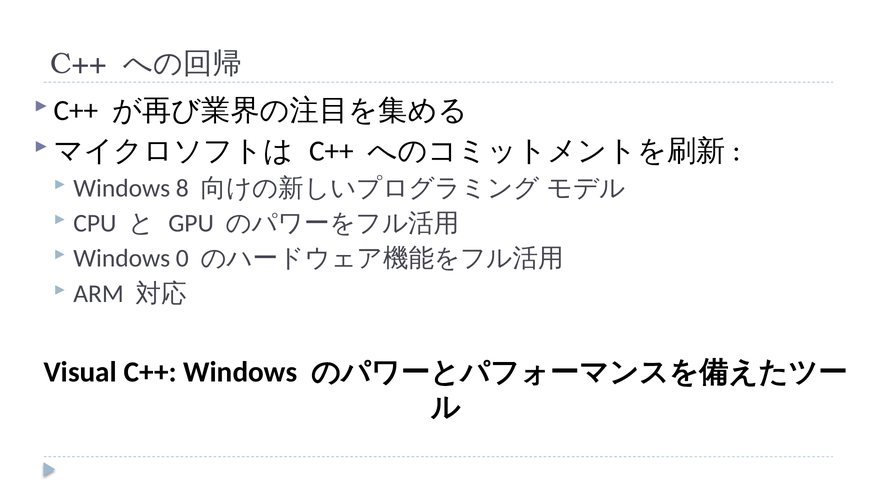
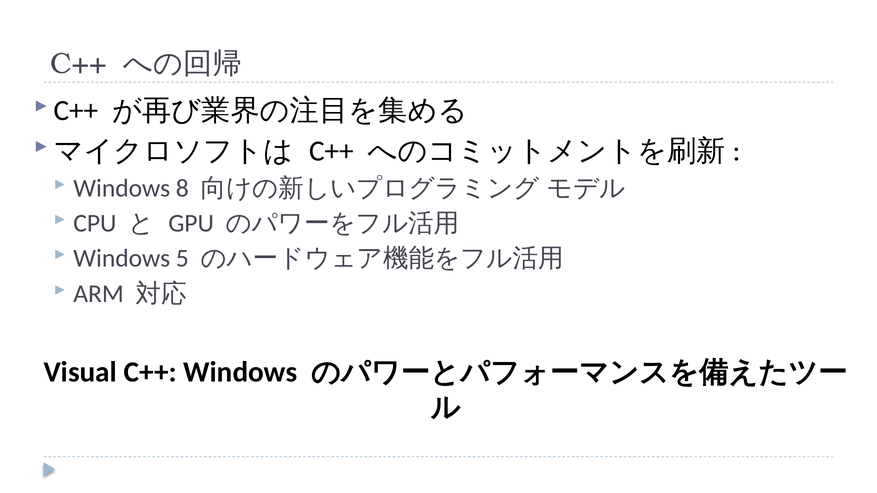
0: 0 -> 5 (182, 259)
